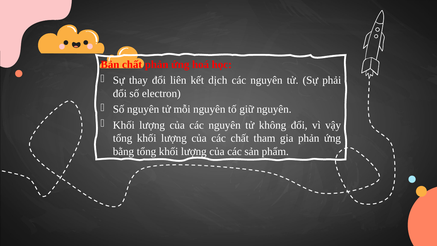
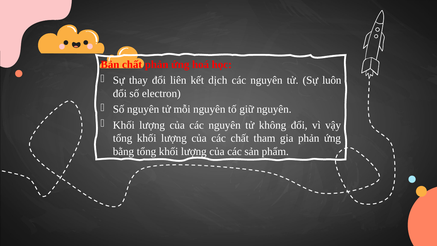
phải: phải -> luôn (332, 80)
